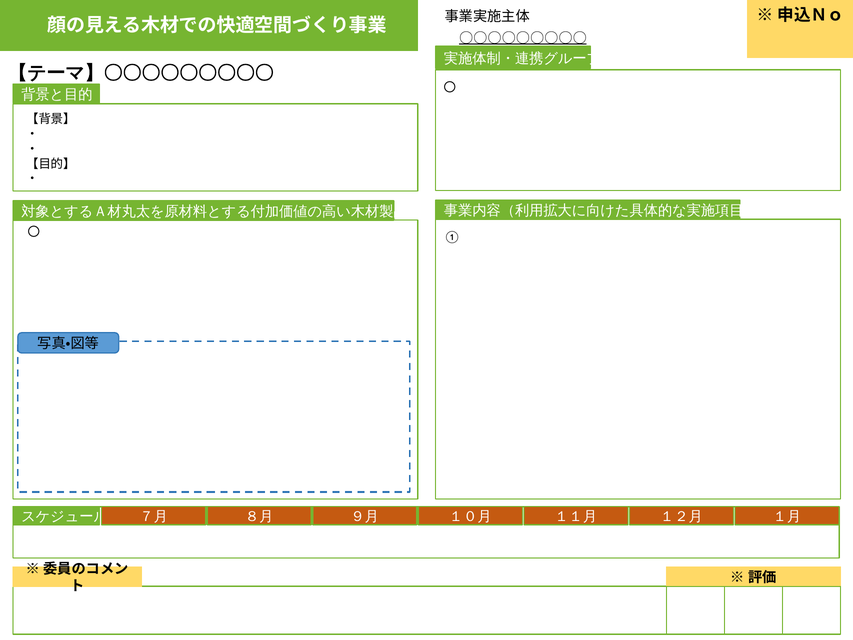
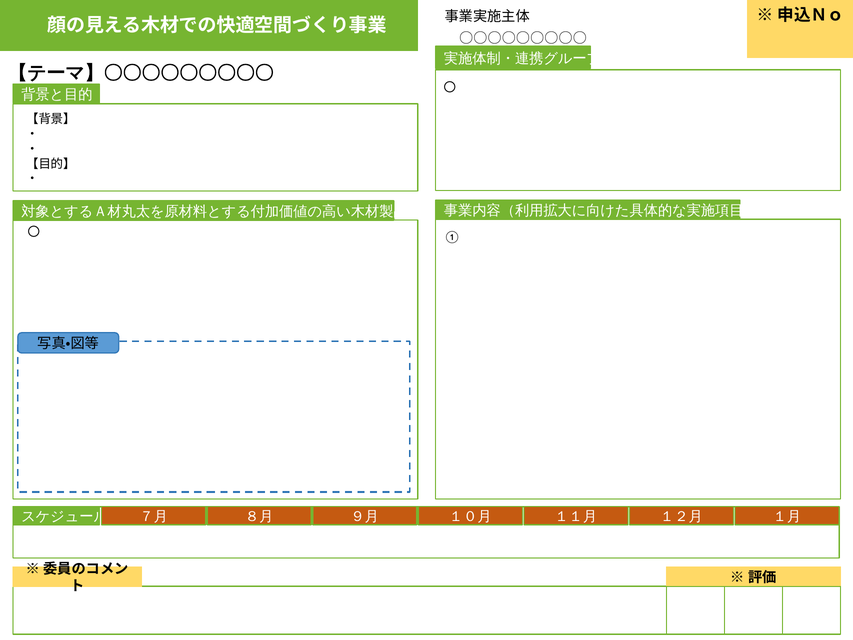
〇〇〇〇〇〇〇〇〇 underline: present -> none (523, 38)
